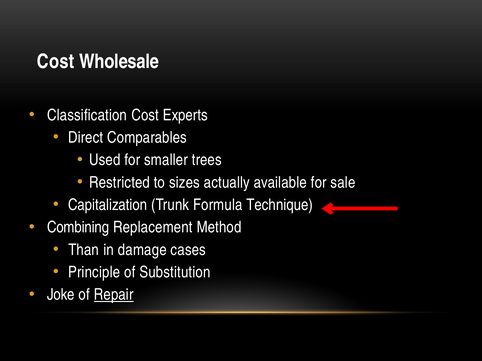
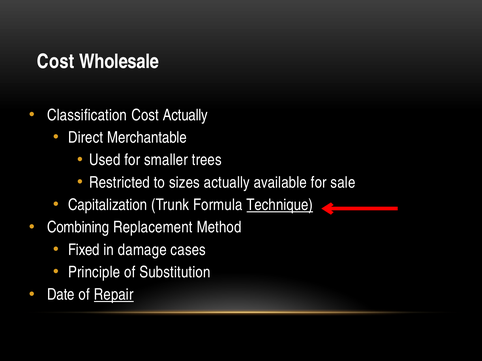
Cost Experts: Experts -> Actually (185, 115)
Comparables: Comparables -> Merchantable (147, 138)
Technique underline: none -> present (280, 205)
Than: Than -> Fixed (84, 250)
Joke: Joke -> Date (61, 295)
